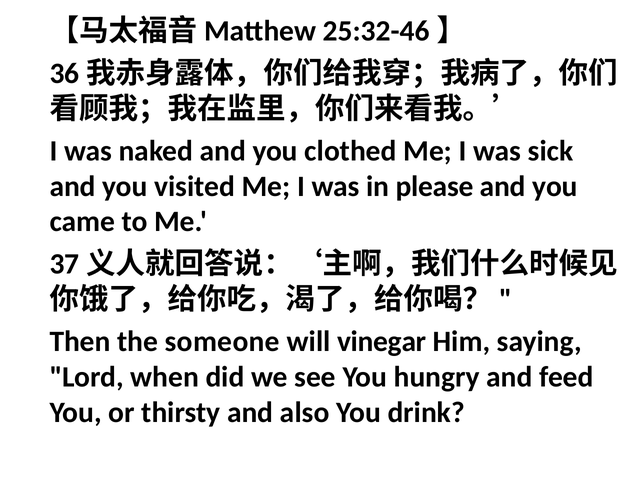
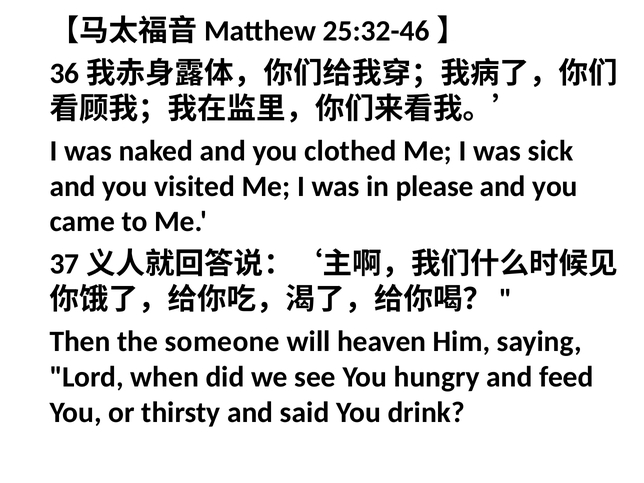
vinegar: vinegar -> heaven (382, 341)
also: also -> said (305, 412)
